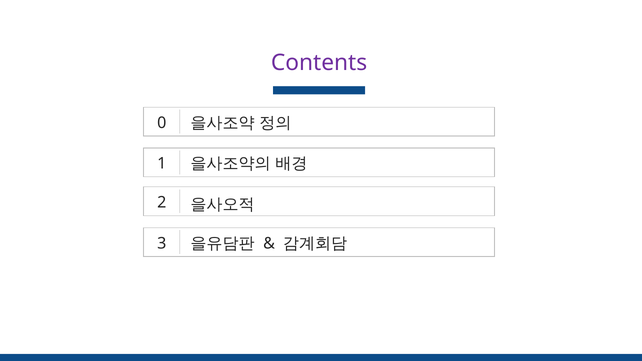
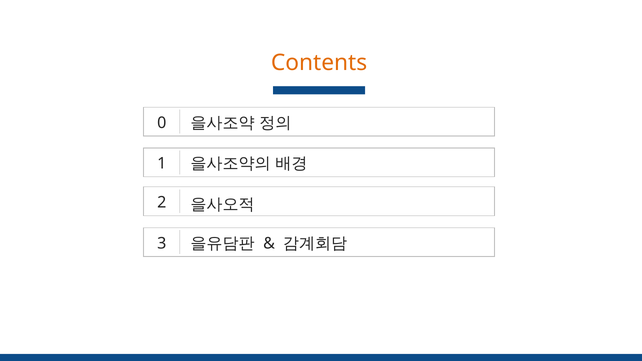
Contents colour: purple -> orange (319, 63)
